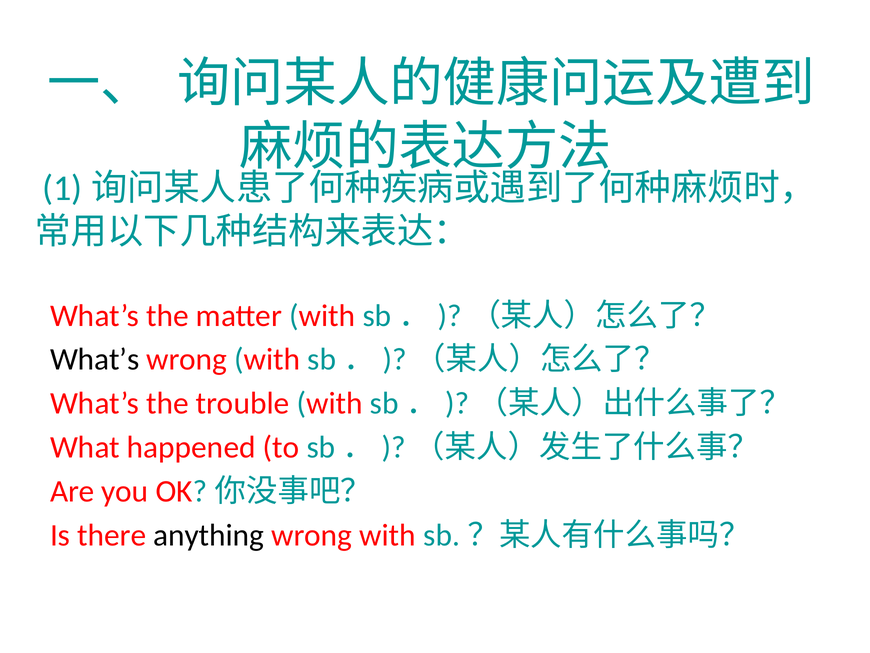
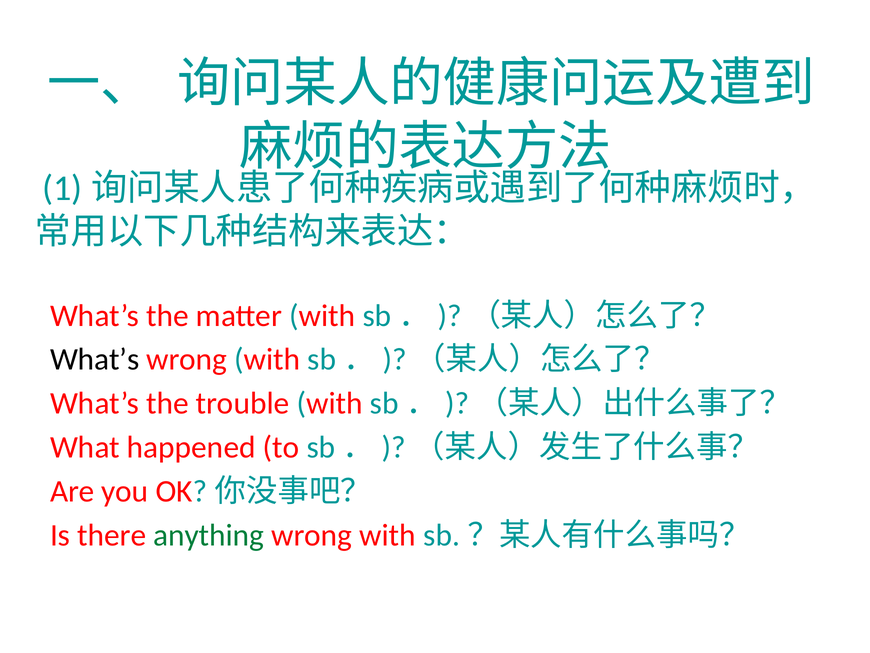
anything colour: black -> green (209, 535)
